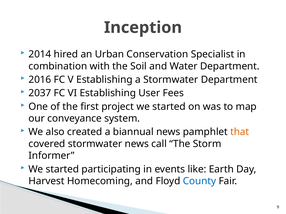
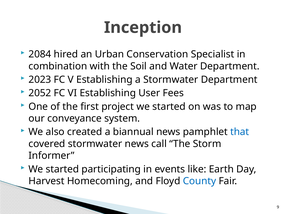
2014: 2014 -> 2084 (40, 54)
2016: 2016 -> 2023 (40, 80)
2037: 2037 -> 2052 (40, 93)
that colour: orange -> blue (240, 132)
